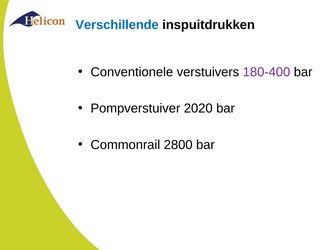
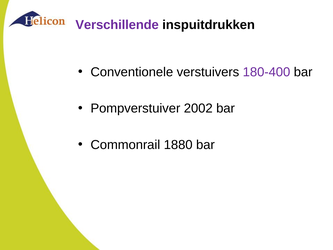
Verschillende colour: blue -> purple (117, 25)
2020: 2020 -> 2002 (198, 108)
2800: 2800 -> 1880 (178, 145)
